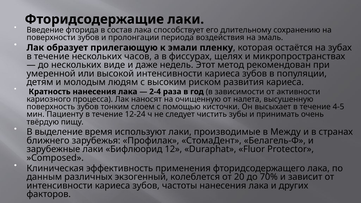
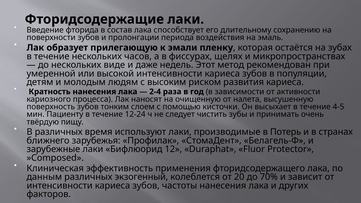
В выделение: выделение -> различных (59, 132)
Между: Между -> Потерь (286, 132)
